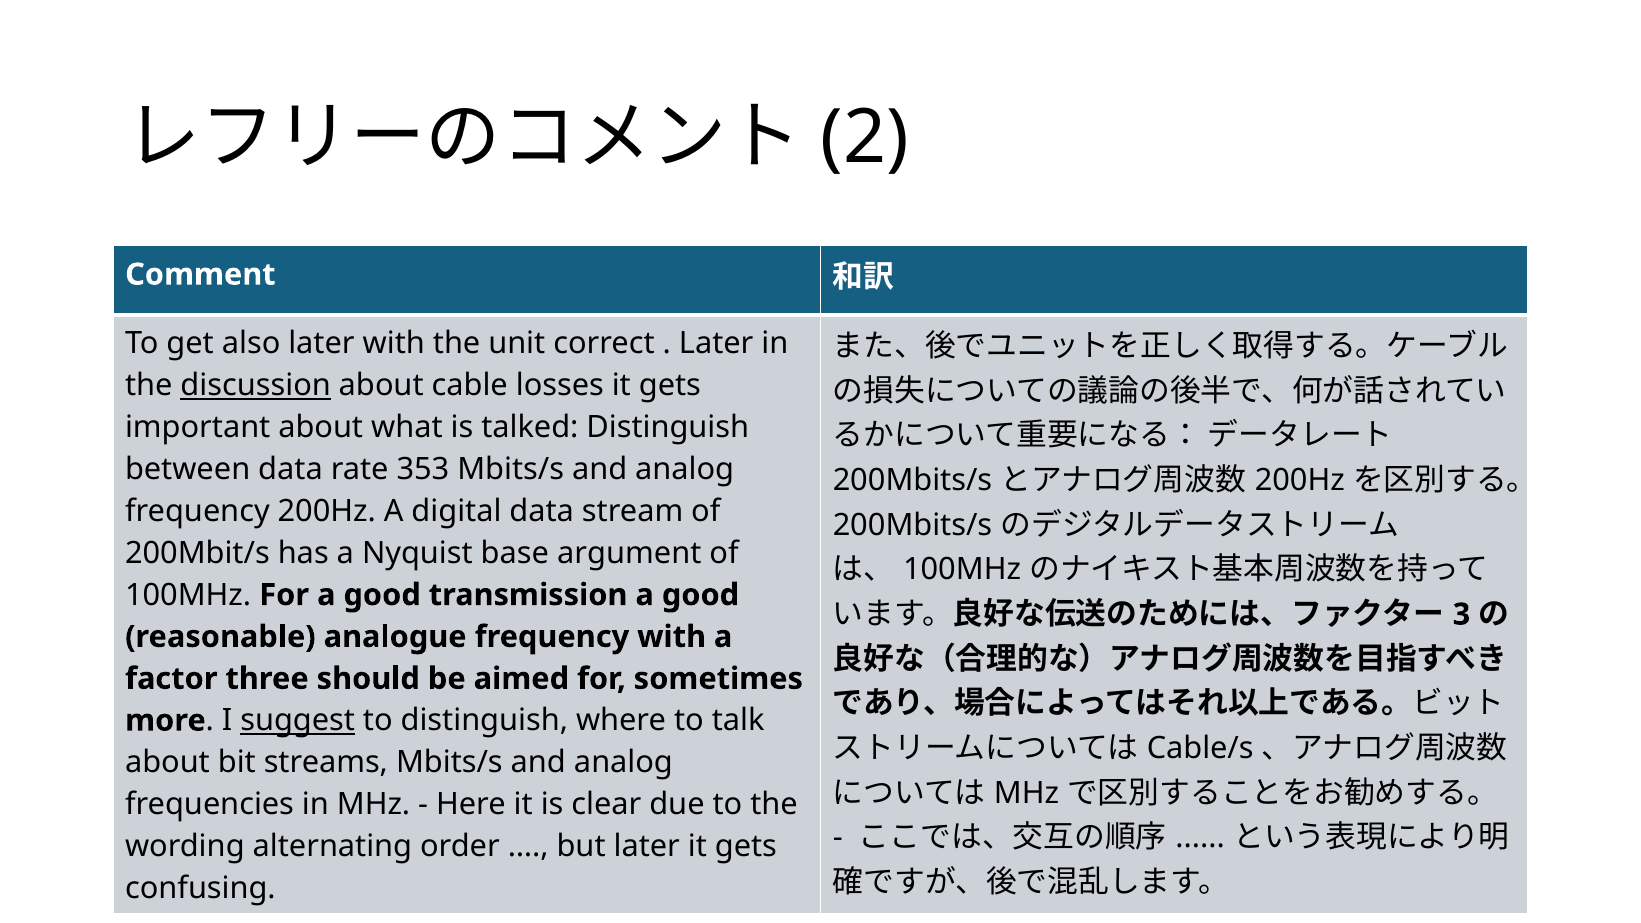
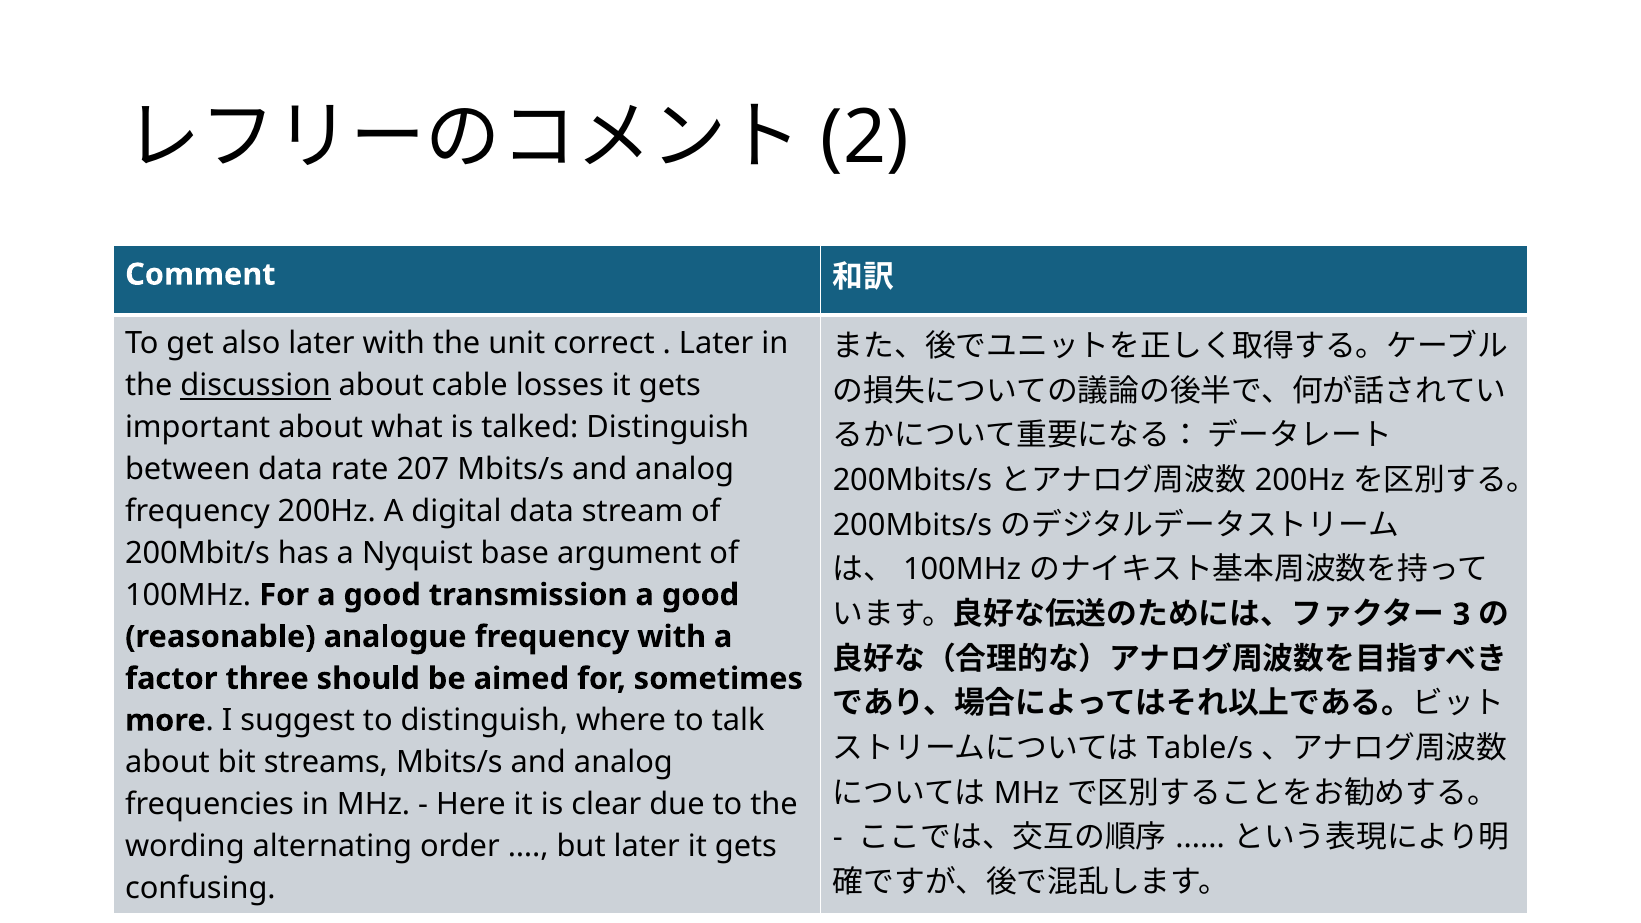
353: 353 -> 207 (423, 469)
suggest underline: present -> none (298, 721)
Cable/s: Cable/s -> Table/s (1200, 748)
